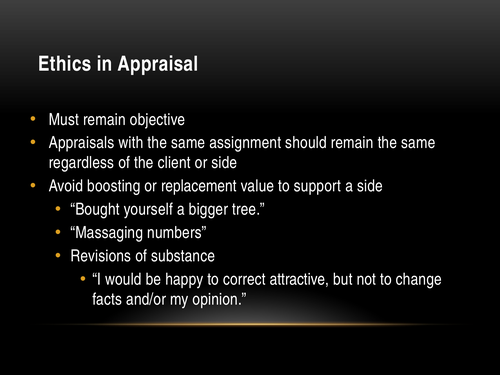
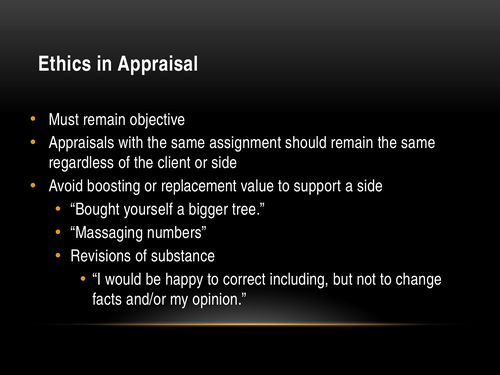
attractive: attractive -> including (299, 279)
